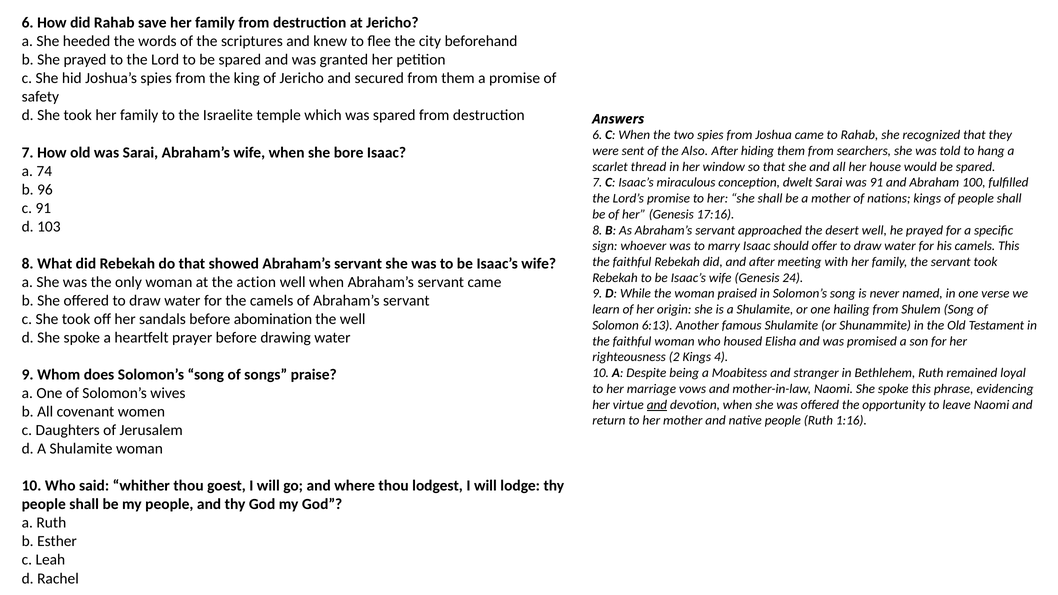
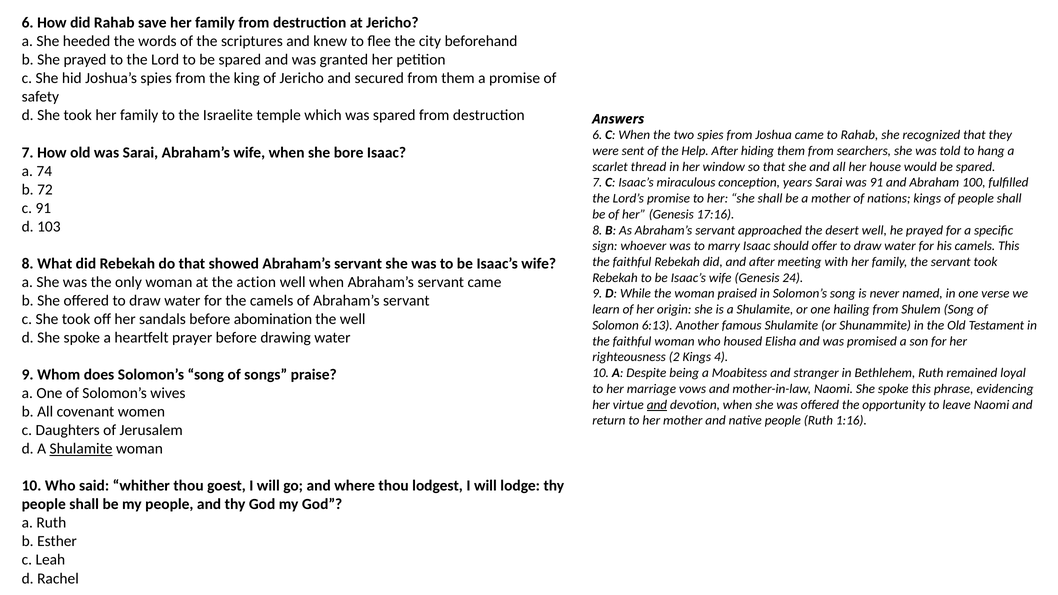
Also: Also -> Help (695, 151)
dwelt: dwelt -> years (798, 183)
96: 96 -> 72 (45, 190)
Shulamite underline: none -> present (81, 449)
